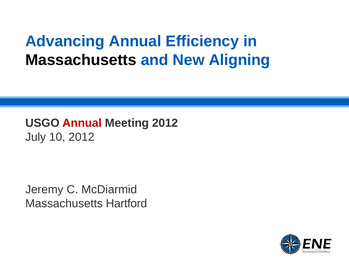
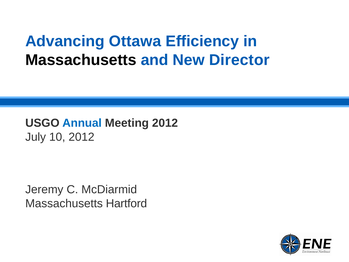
Advancing Annual: Annual -> Ottawa (135, 41)
Aligning: Aligning -> Director (239, 60)
Annual colour: red -> blue (82, 123)
